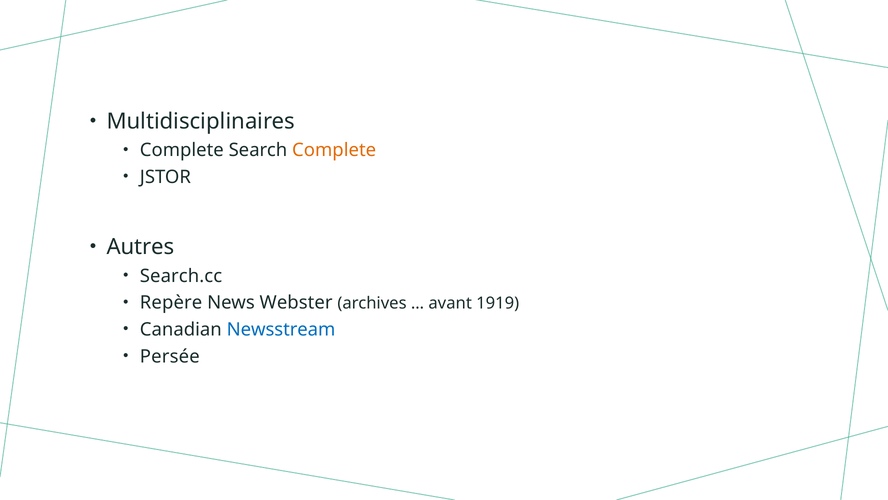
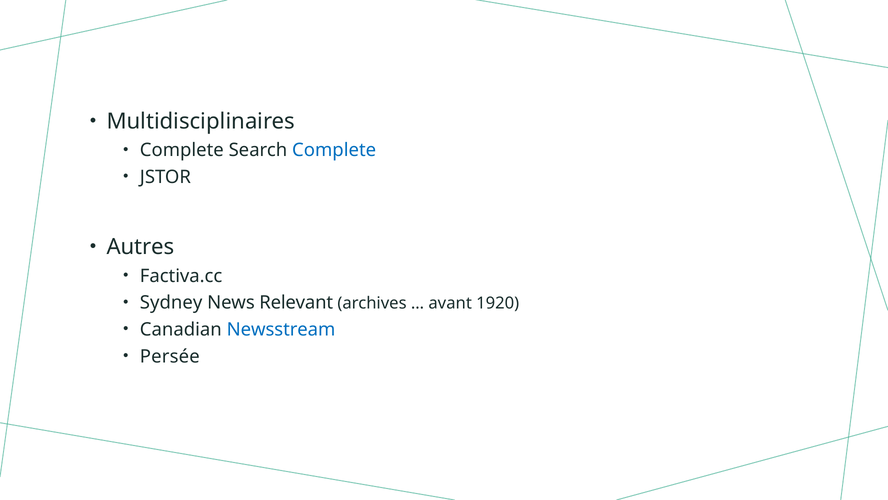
Complete colour: orange -> blue (334, 150)
Search.cc: Search.cc -> Factiva.cc (181, 276)
Repère: Repère -> Sydney (171, 302)
Webster: Webster -> Relevant (296, 302)
1919: 1919 -> 1920 (498, 303)
